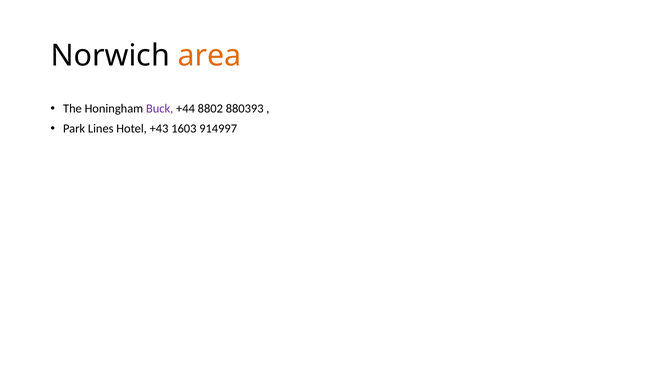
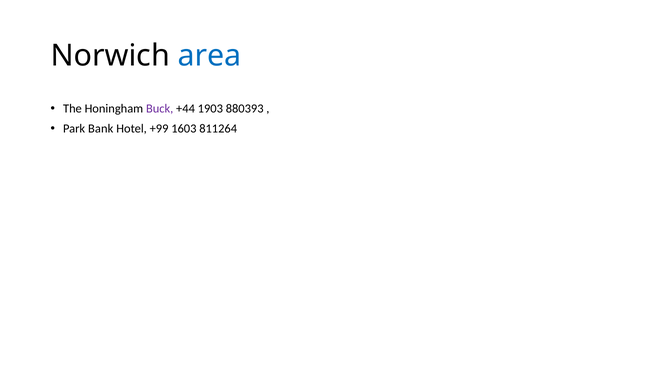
area colour: orange -> blue (210, 56)
8802: 8802 -> 1903 (210, 109)
Lines: Lines -> Bank (101, 129)
+43: +43 -> +99 (159, 129)
914997: 914997 -> 811264 (218, 129)
